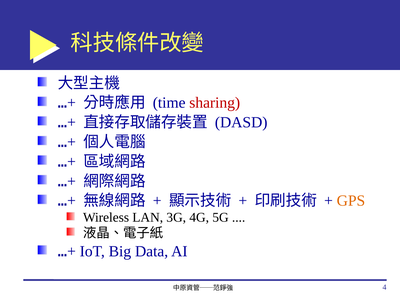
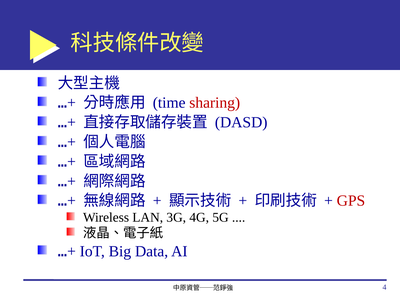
GPS colour: orange -> red (351, 201)
